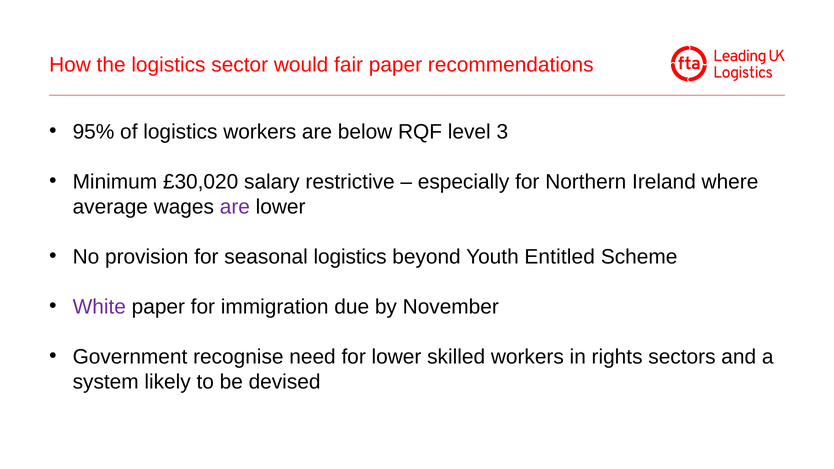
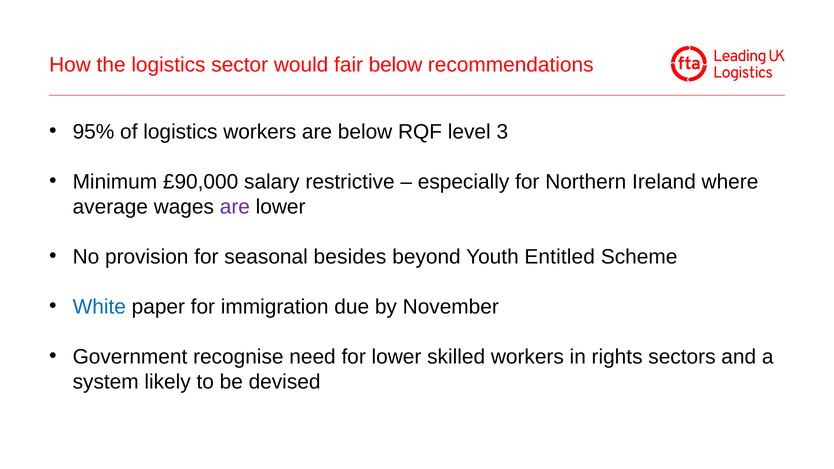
fair paper: paper -> below (396, 65)
£30,020: £30,020 -> £90,000 (201, 182)
seasonal logistics: logistics -> besides (350, 257)
White colour: purple -> blue (99, 307)
